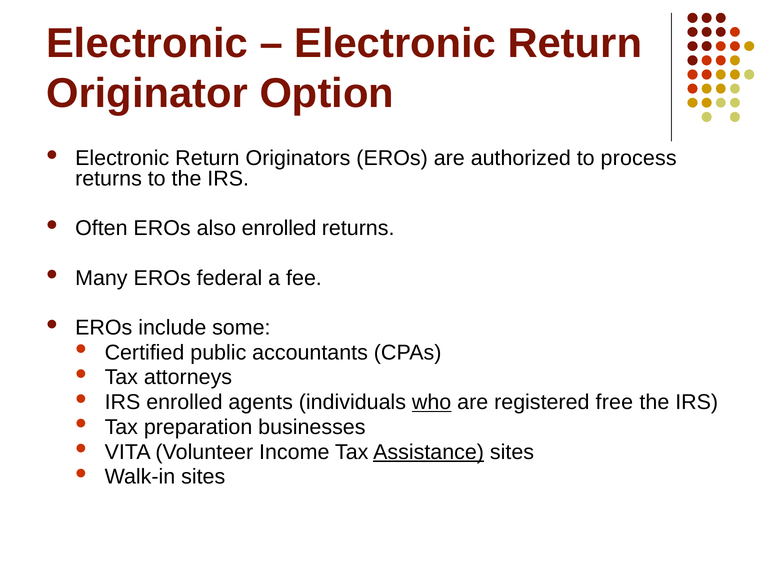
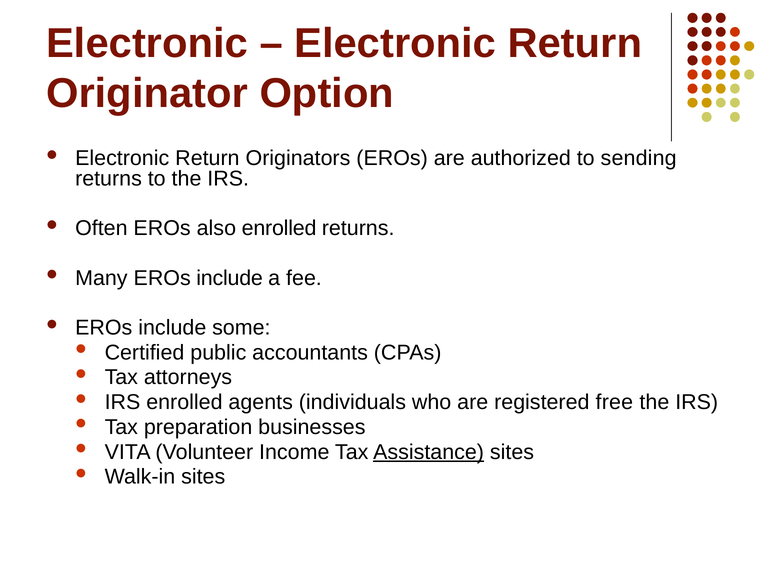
process: process -> sending (639, 158)
Many EROs federal: federal -> include (230, 278)
who underline: present -> none (432, 402)
